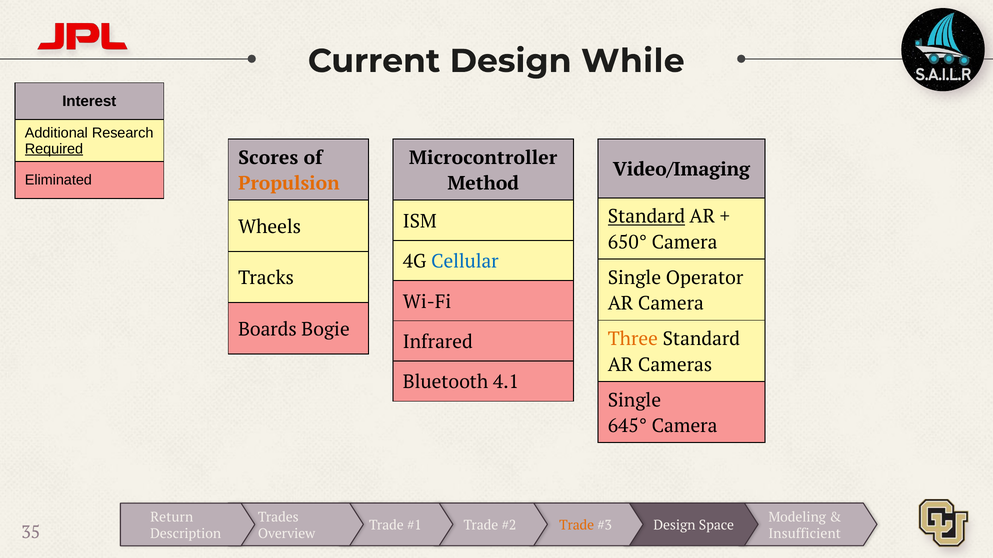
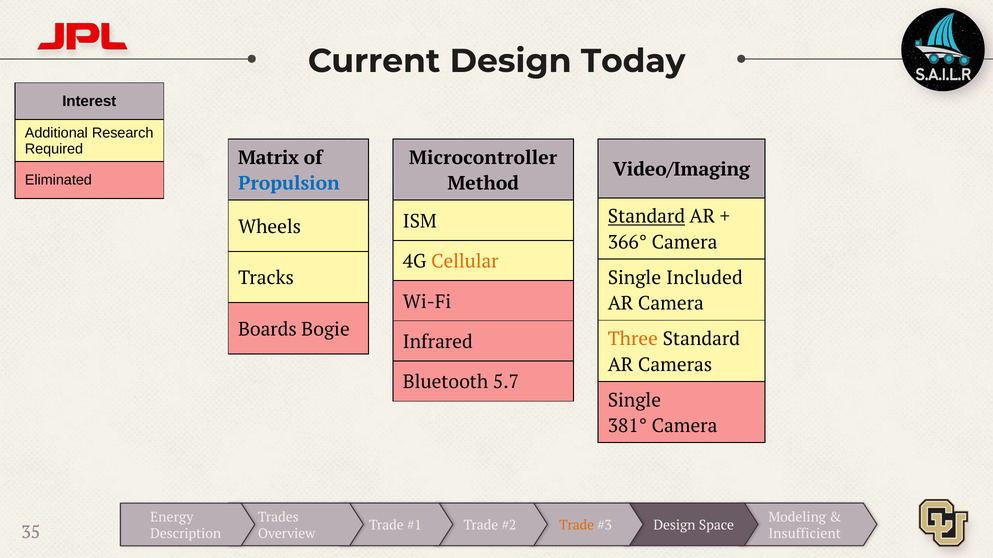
While: While -> Today (633, 61)
Required underline: present -> none (54, 149)
Scores: Scores -> Matrix (268, 158)
Propulsion colour: orange -> blue (289, 183)
650°: 650° -> 366° (627, 243)
Cellular colour: blue -> orange (465, 262)
Operator: Operator -> Included (704, 278)
4.1: 4.1 -> 5.7 (506, 382)
645°: 645° -> 381° (627, 426)
Return: Return -> Energy (172, 518)
